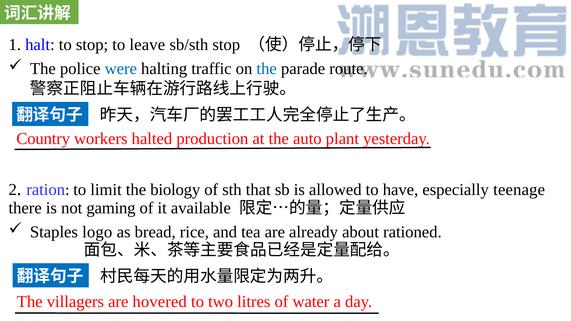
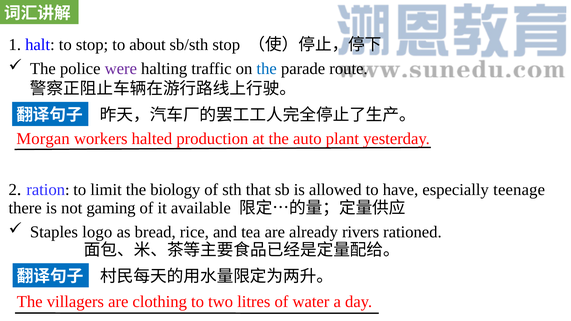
leave: leave -> about (147, 45)
were colour: blue -> purple (121, 69)
Country: Country -> Morgan (43, 139)
about: about -> rivers (361, 232)
hovered: hovered -> clothing (160, 302)
